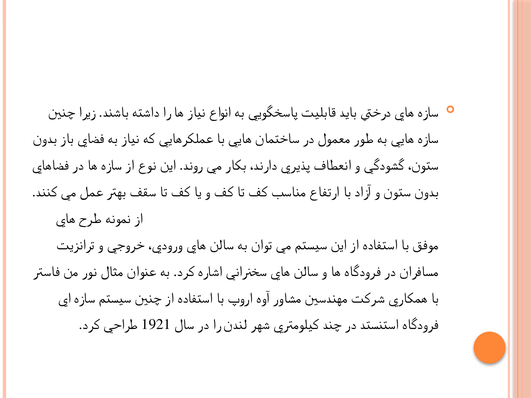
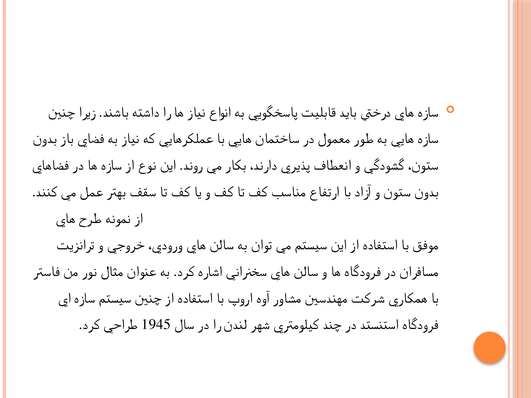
1921: 1921 -> 1945 (156, 325)
